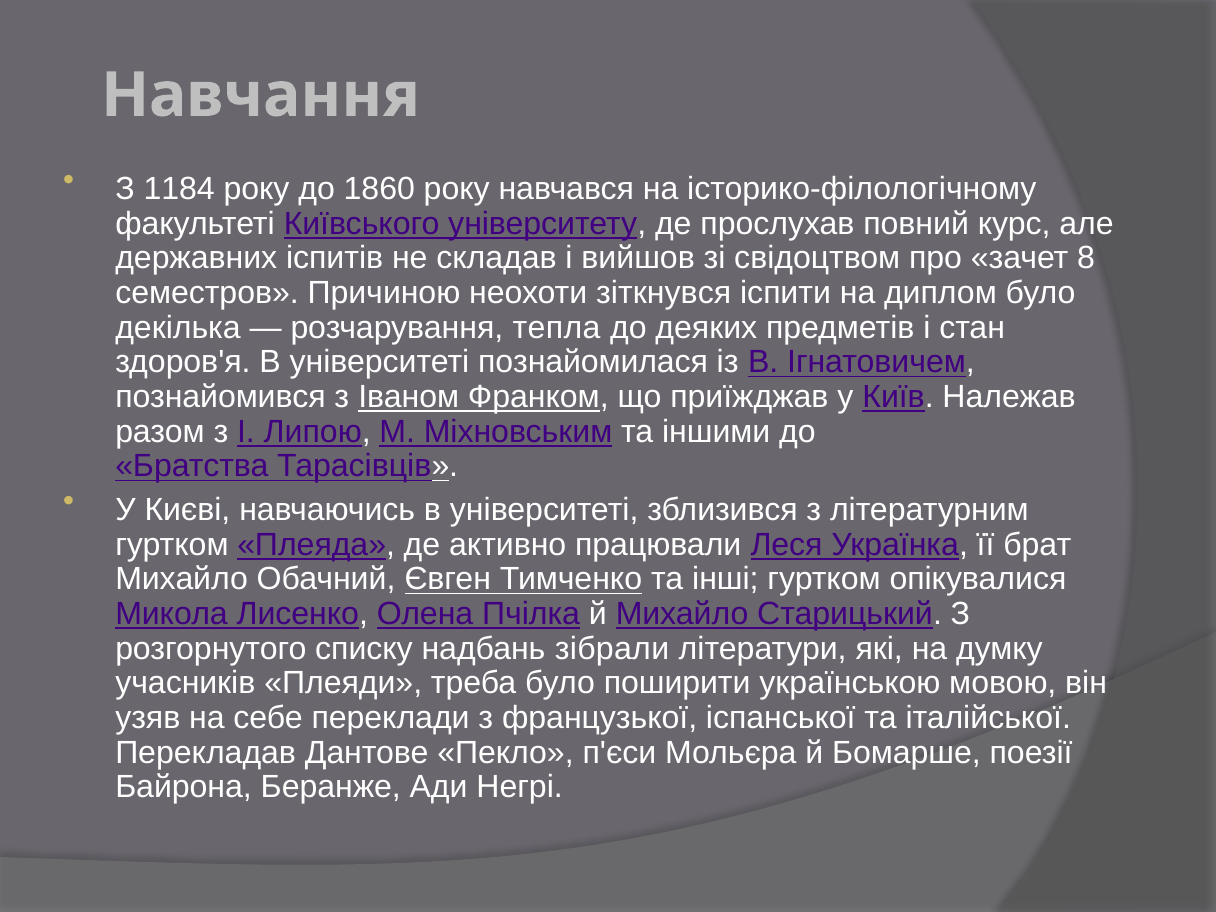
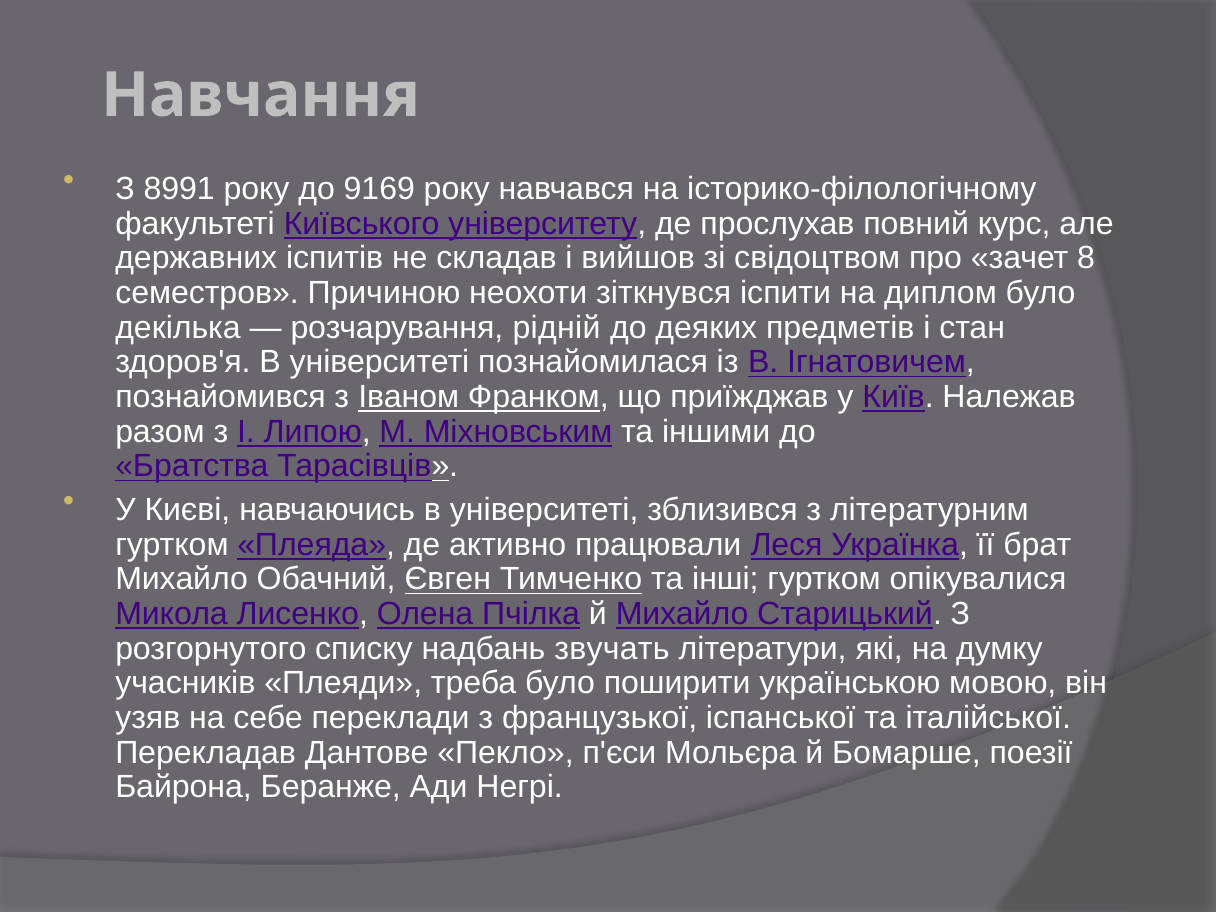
1184: 1184 -> 8991 (179, 189)
1860: 1860 -> 9169 (379, 189)
тепла: тепла -> рідній (557, 328)
зібрали: зібрали -> звучать (612, 649)
